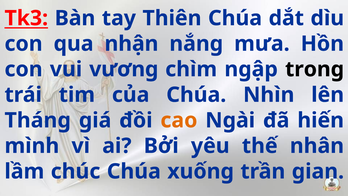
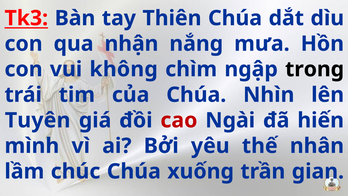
vương: vương -> không (124, 69)
Tháng: Tháng -> Tuyên (38, 120)
cao colour: orange -> red (179, 120)
